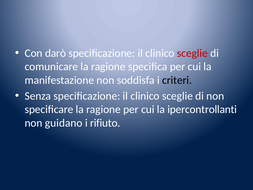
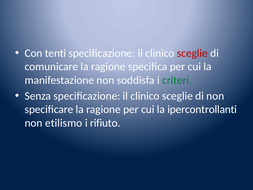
darò: darò -> tenti (56, 53)
criteri colour: black -> green (177, 80)
guidano: guidano -> etilismo (64, 123)
